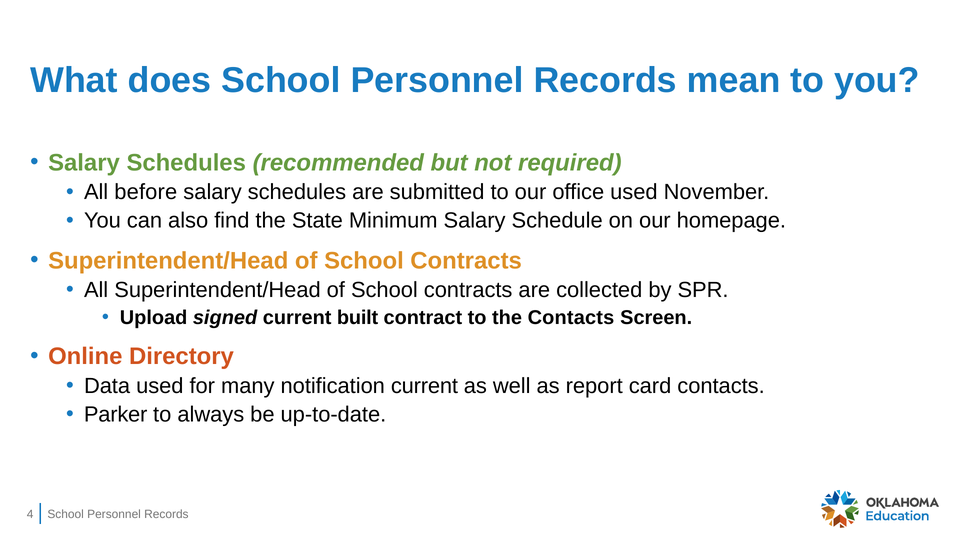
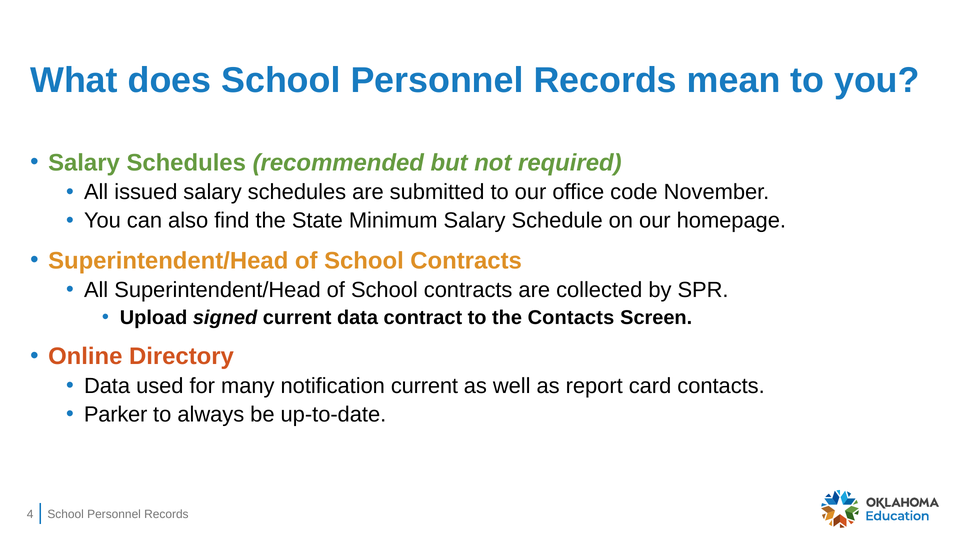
before: before -> issued (146, 192)
office used: used -> code (634, 192)
current built: built -> data (357, 317)
